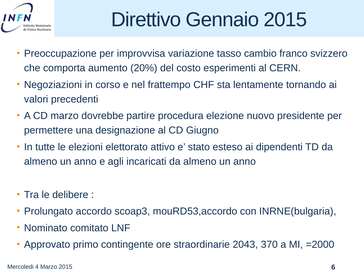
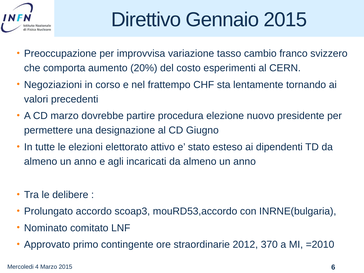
2043: 2043 -> 2012 (245, 245)
=2000: =2000 -> =2010 (320, 245)
